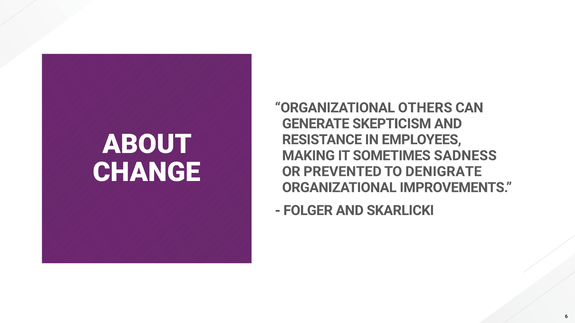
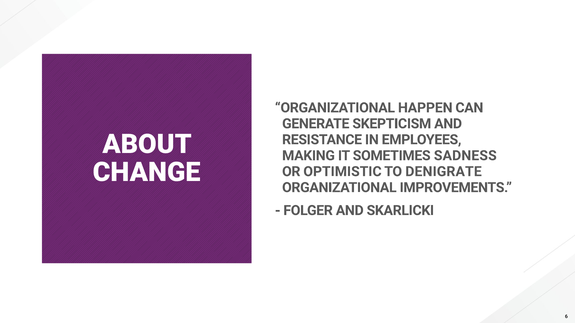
OTHERS: OTHERS -> HAPPEN (425, 108)
PREVENTED: PREVENTED -> OPTIMISTIC (343, 172)
